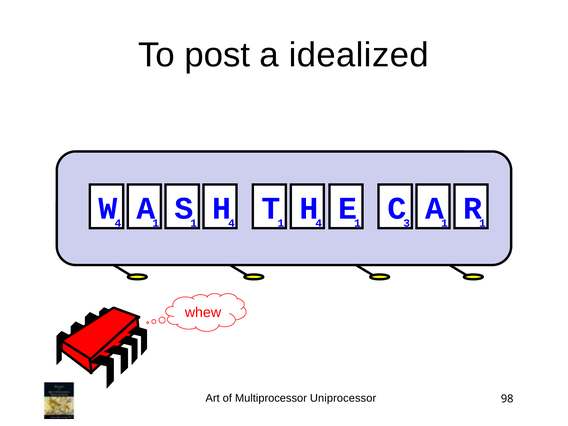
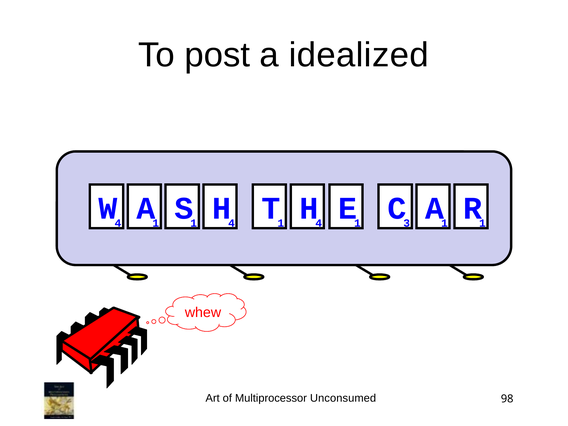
Uniprocessor: Uniprocessor -> Unconsumed (343, 398)
